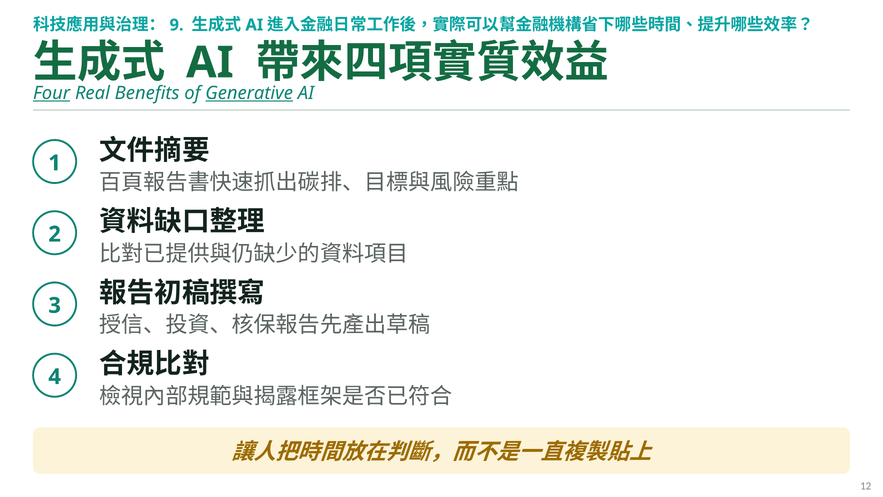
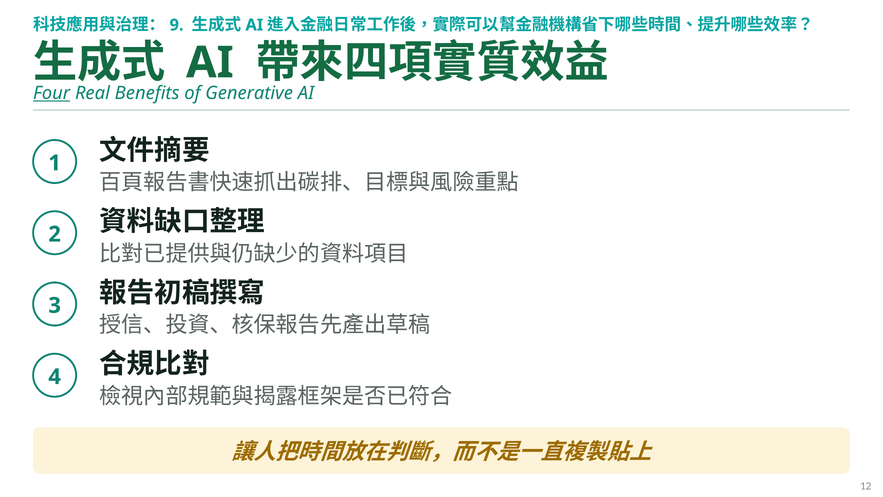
Generative underline: present -> none (249, 93)
